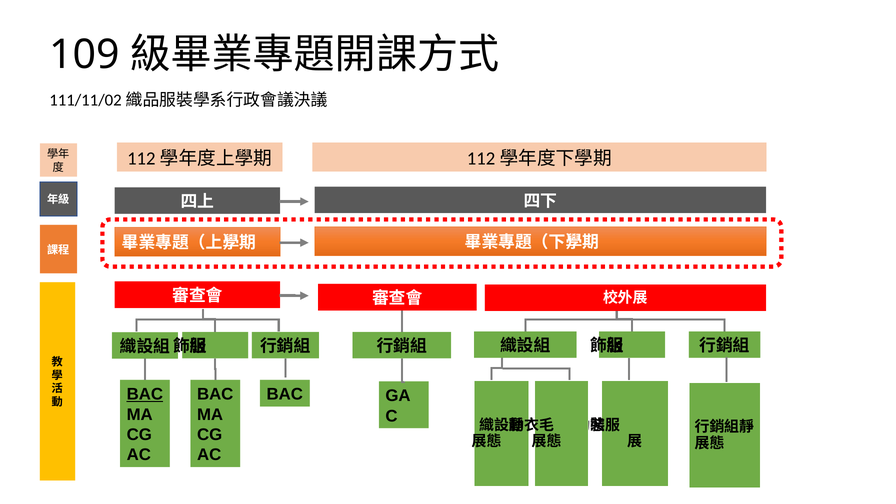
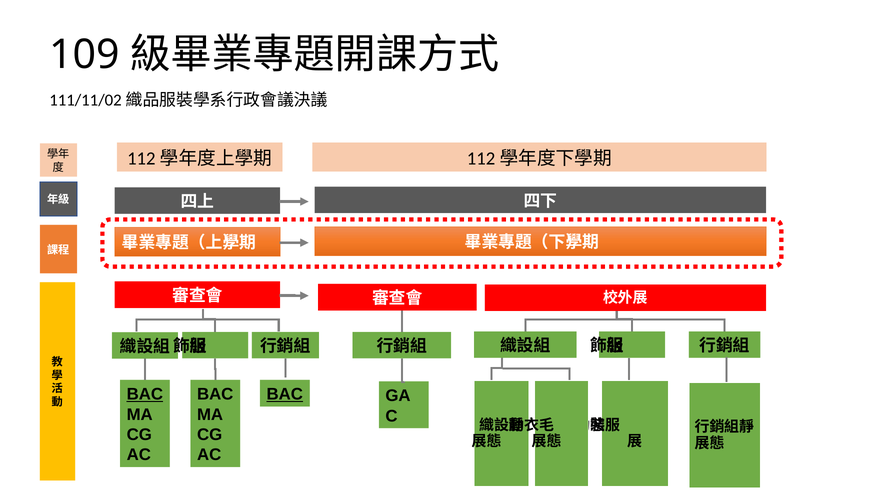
BAC underline: none -> present (285, 394)
